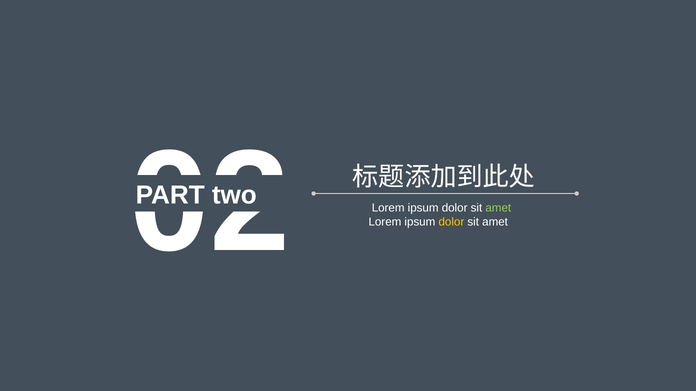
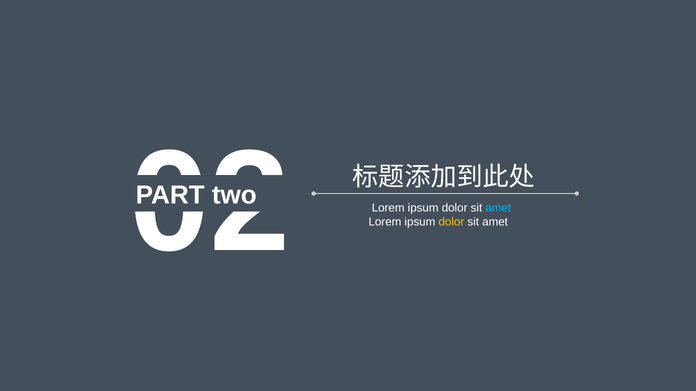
amet colour: light green -> light blue (498, 208)
